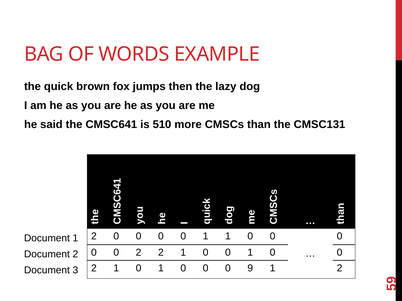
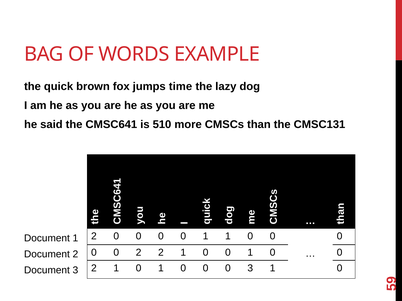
then: then -> time (180, 87)
0 9: 9 -> 3 (250, 269)
2: 2 -> 0 (340, 269)
